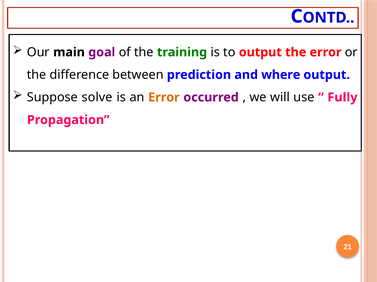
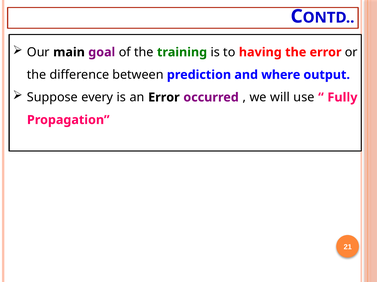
to output: output -> having (260, 52)
solve: solve -> every (97, 98)
Error colour: orange -> black (164, 98)
